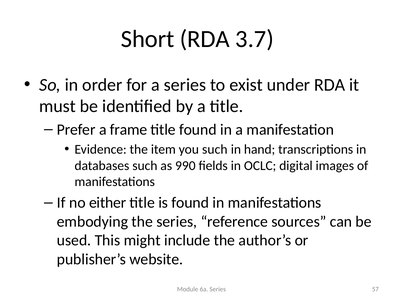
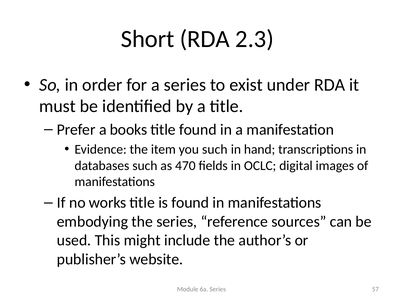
3.7: 3.7 -> 2.3 (255, 39)
frame: frame -> books (129, 129)
990: 990 -> 470 (185, 165)
either: either -> works (108, 202)
